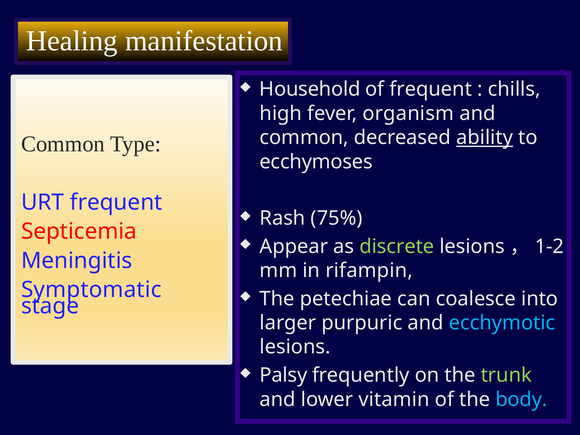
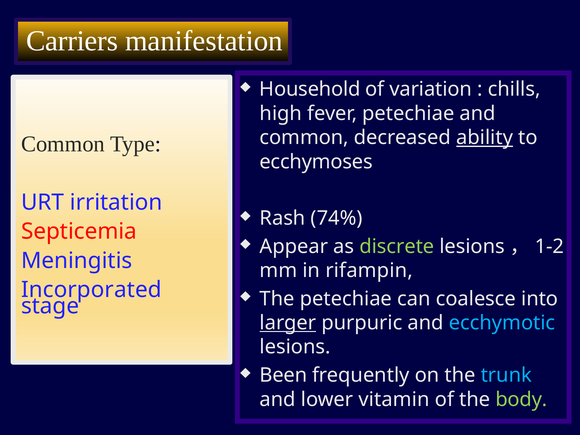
Healing: Healing -> Carriers (72, 41)
of frequent: frequent -> variation (431, 89)
fever organism: organism -> petechiae (408, 114)
URT frequent: frequent -> irritation (116, 202)
75%: 75% -> 74% (337, 218)
Symptomatic: Symptomatic -> Incorporated (91, 290)
larger underline: none -> present (288, 323)
Palsy: Palsy -> Been (283, 375)
trunk colour: light green -> light blue (506, 375)
body colour: light blue -> light green (521, 399)
